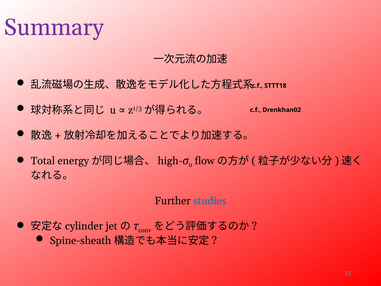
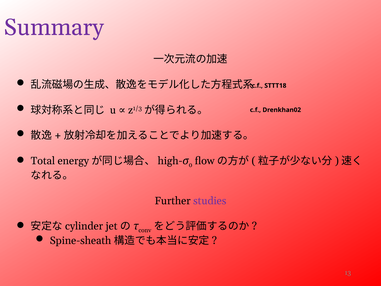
studies colour: blue -> purple (210, 201)
